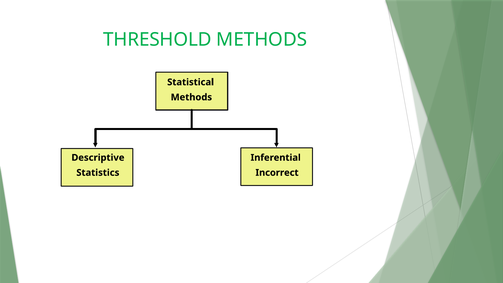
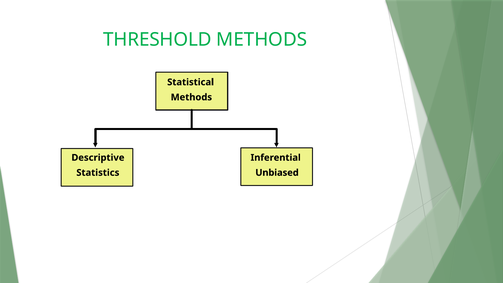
Incorrect: Incorrect -> Unbiased (277, 173)
